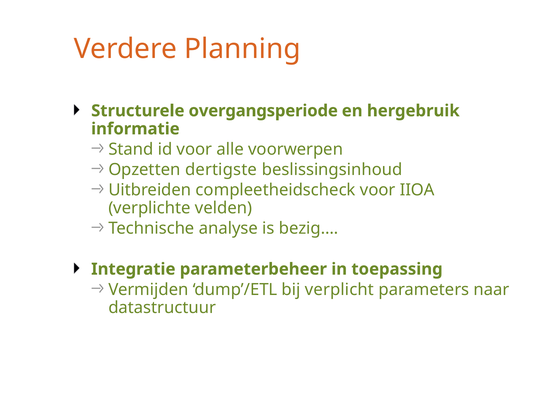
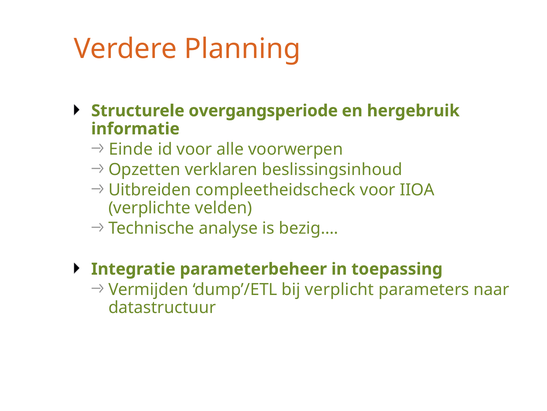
Stand: Stand -> Einde (131, 149)
dertigste: dertigste -> verklaren (221, 169)
